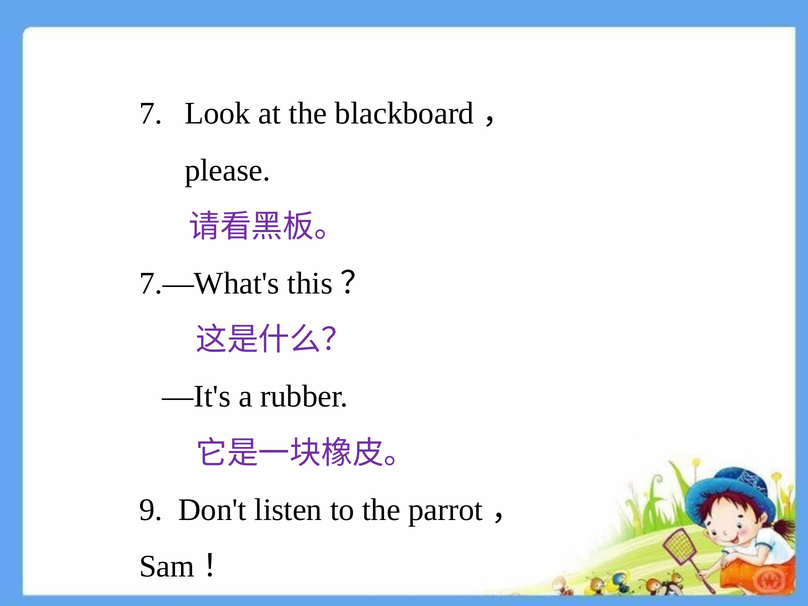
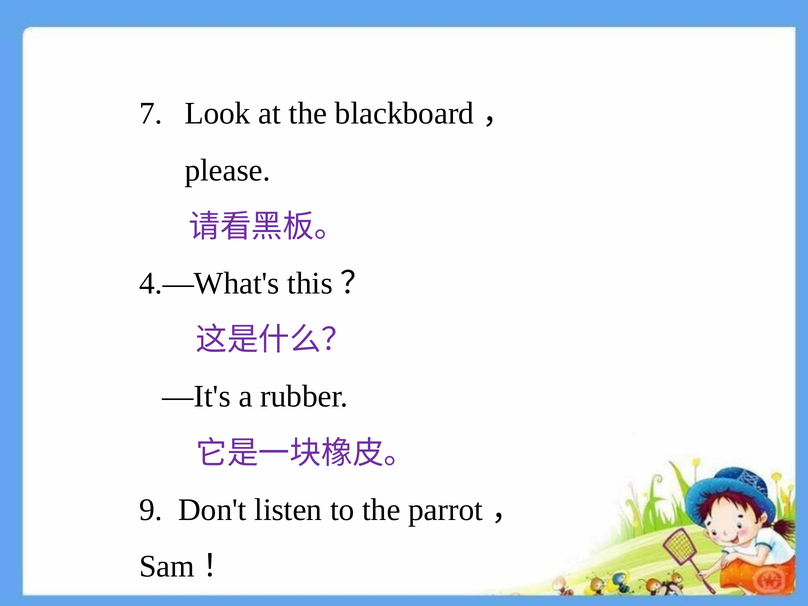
7.—What's: 7.—What's -> 4.—What's (209, 283)
